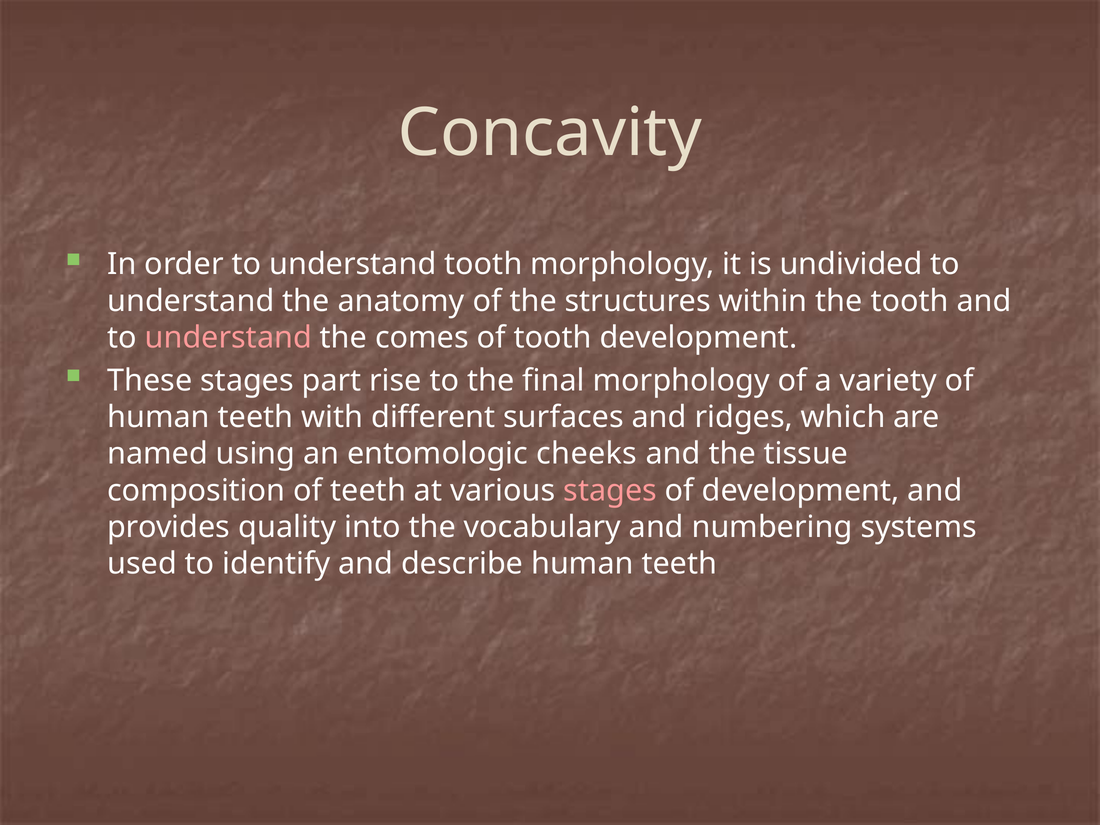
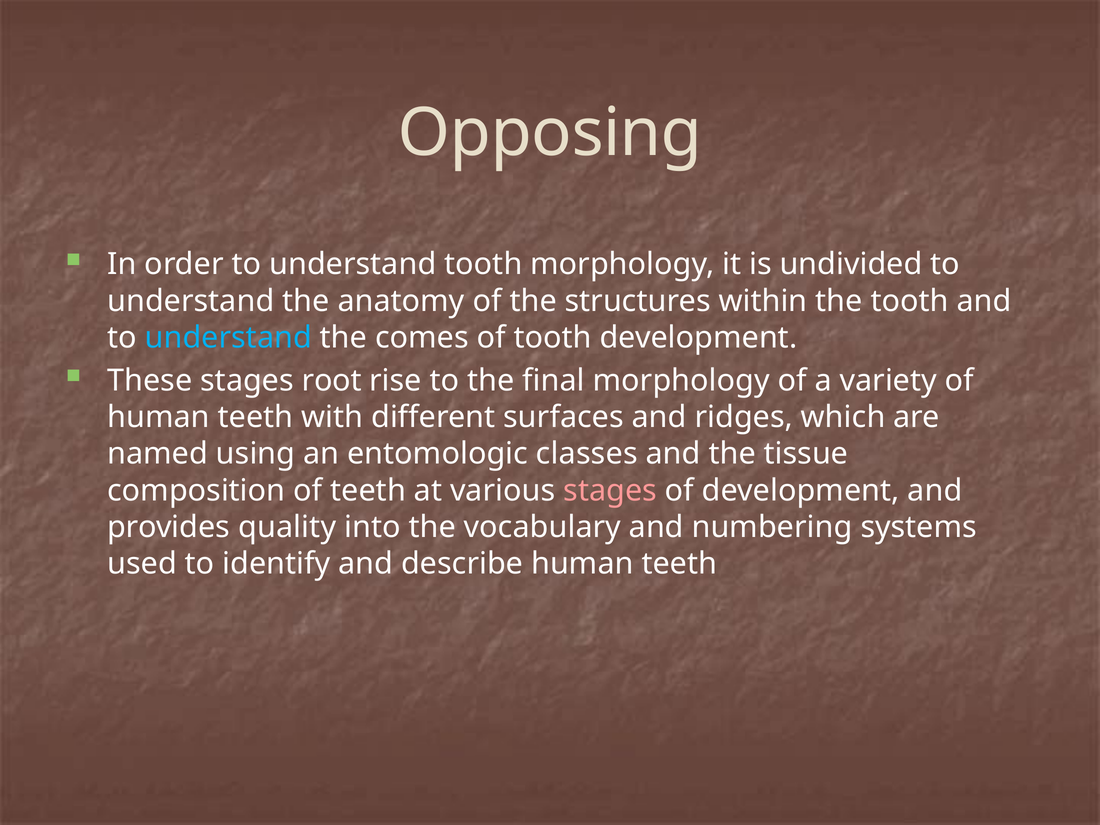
Concavity: Concavity -> Opposing (550, 133)
understand colour: pink -> light blue (228, 338)
part: part -> root (332, 380)
cheeks: cheeks -> classes (587, 454)
